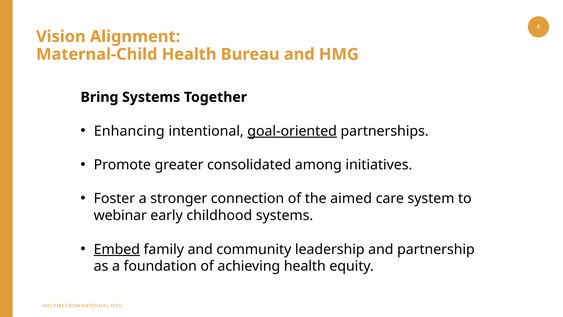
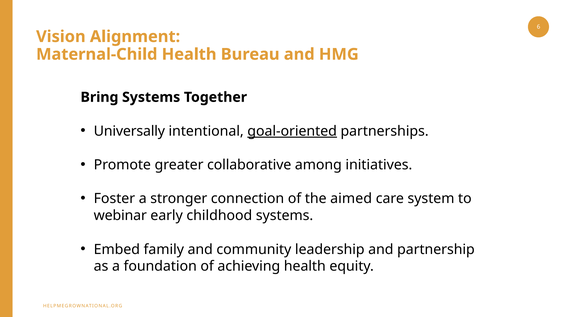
Enhancing: Enhancing -> Universally (129, 131)
consolidated: consolidated -> collaborative (249, 165)
Embed underline: present -> none (117, 249)
